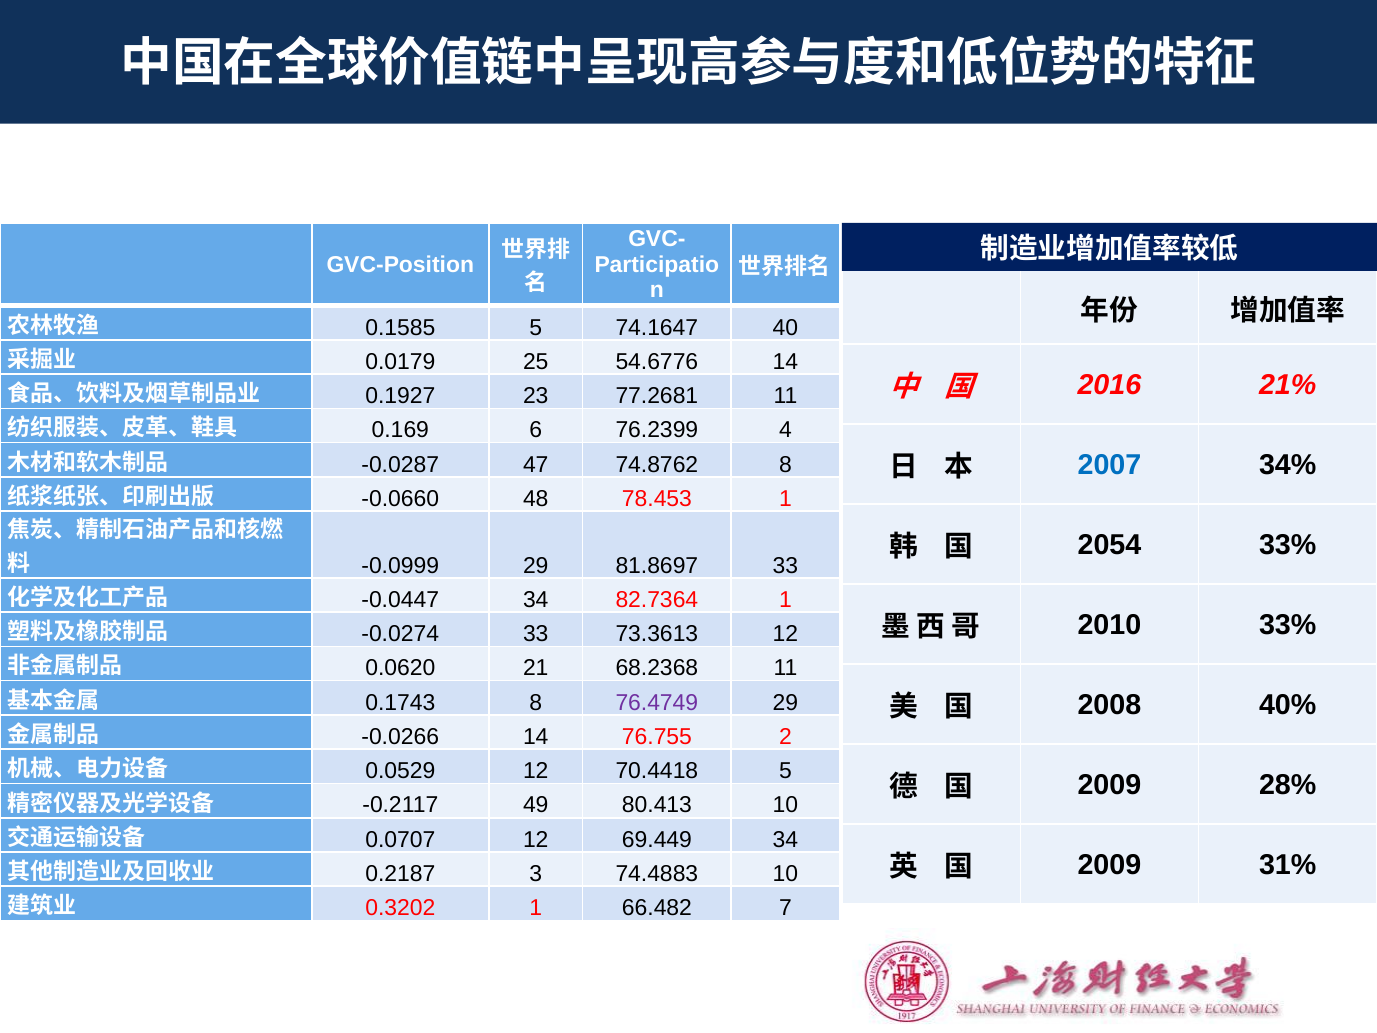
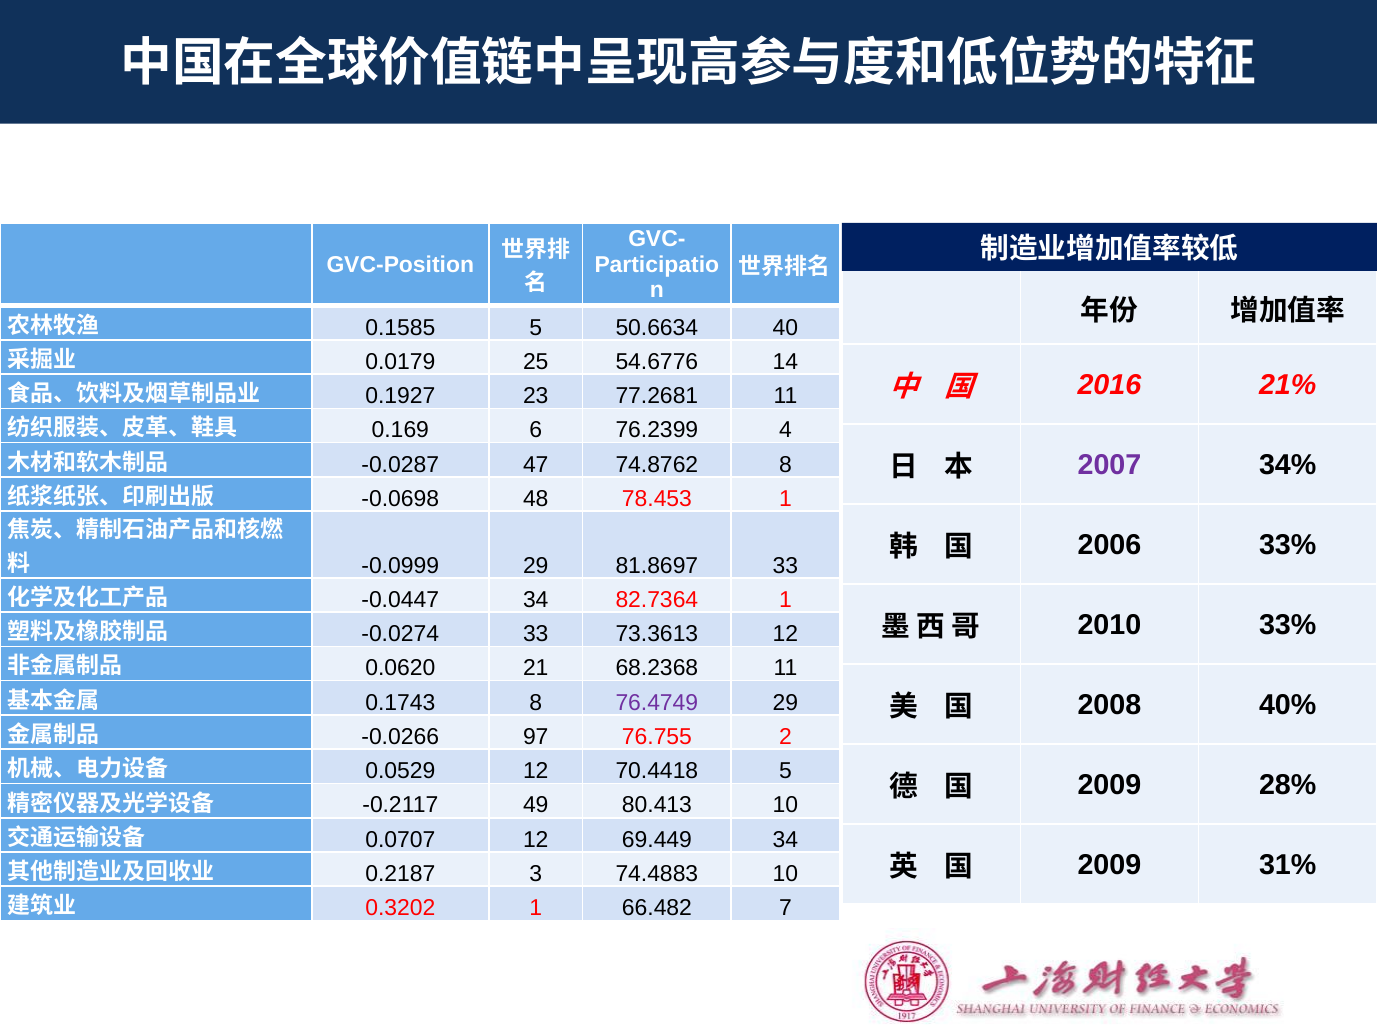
74.1647: 74.1647 -> 50.6634 (657, 327)
2007 colour: blue -> purple (1109, 465)
-0.0660: -0.0660 -> -0.0698 (400, 499)
2054: 2054 -> 2006 (1109, 545)
-0.0266 14: 14 -> 97 (536, 737)
